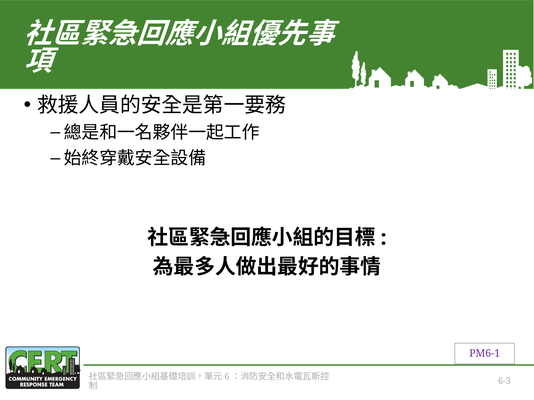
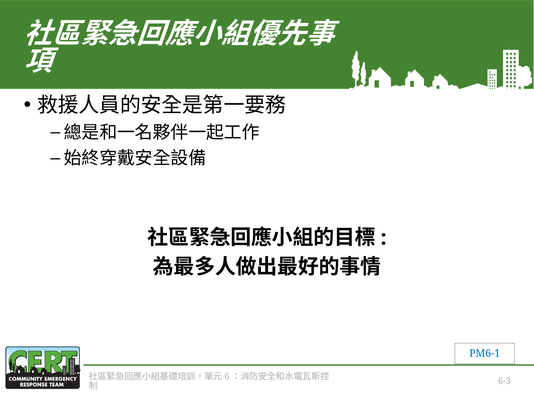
PM6-1 colour: purple -> blue (485, 354)
